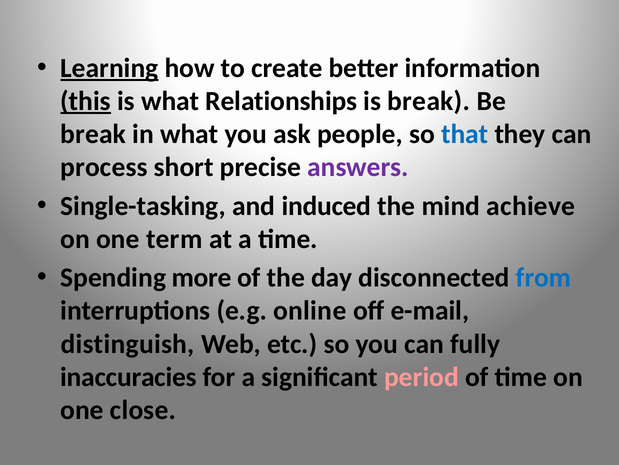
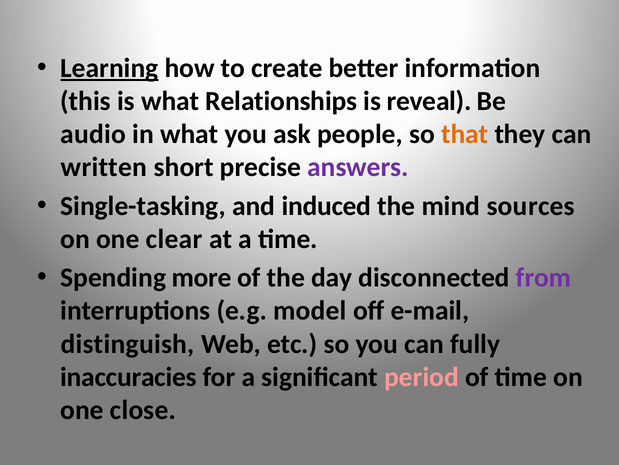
this underline: present -> none (86, 101)
is break: break -> reveal (429, 101)
break: break -> audio (93, 134)
that colour: blue -> orange (465, 134)
process: process -> written (104, 167)
achieve: achieve -> sources (531, 206)
term: term -> clear (174, 239)
from colour: blue -> purple (544, 277)
online: online -> model (310, 310)
